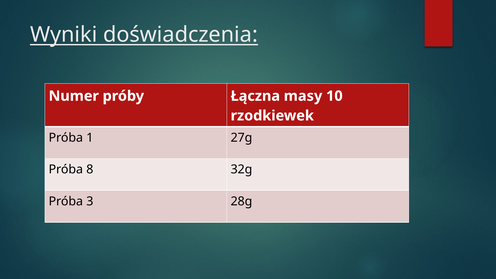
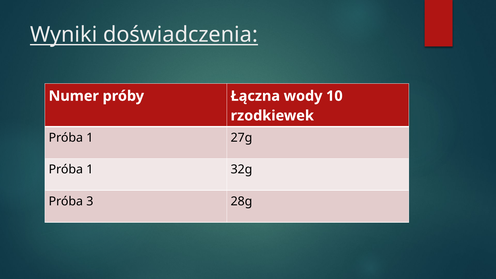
masy: masy -> wody (303, 96)
8: 8 -> 1 (90, 170)
